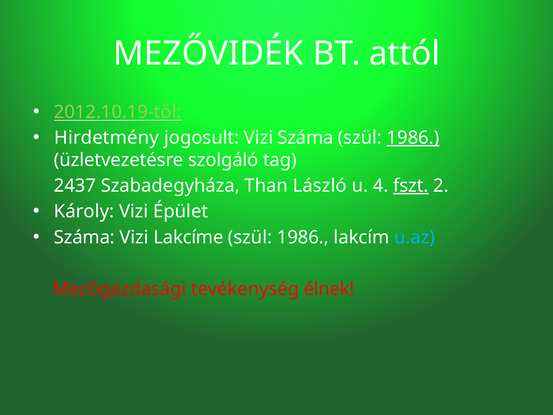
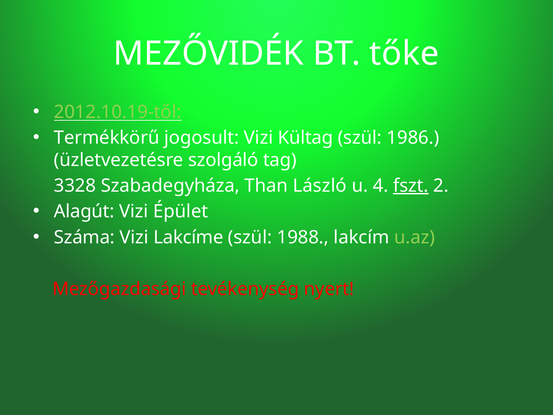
attól: attól -> tőke (404, 54)
Hirdetmény: Hirdetmény -> Termékkörű (107, 138)
Vizi Száma: Száma -> Kültag (306, 138)
1986 underline: present -> none (413, 138)
2437: 2437 -> 3328 (75, 186)
Károly: Károly -> Alagút (84, 211)
1986: 1986 -> 1988 (303, 237)
u.az colour: light blue -> light green (415, 237)
élnek: élnek -> nyert (329, 289)
